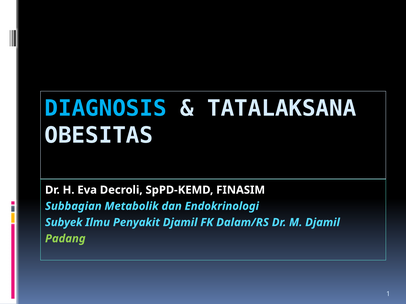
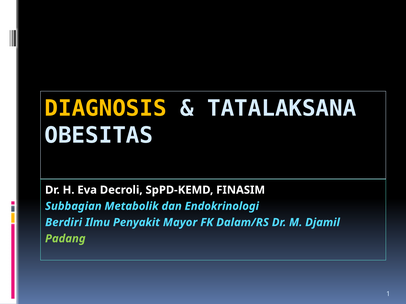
DIAGNOSIS colour: light blue -> yellow (106, 108)
Subyek: Subyek -> Berdiri (64, 223)
Penyakit Djamil: Djamil -> Mayor (180, 223)
